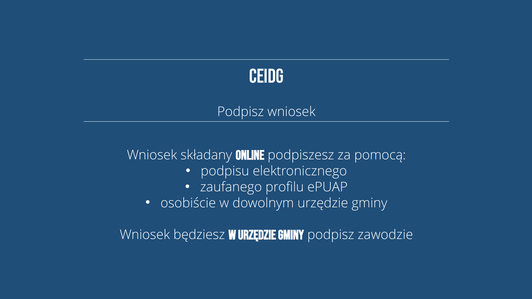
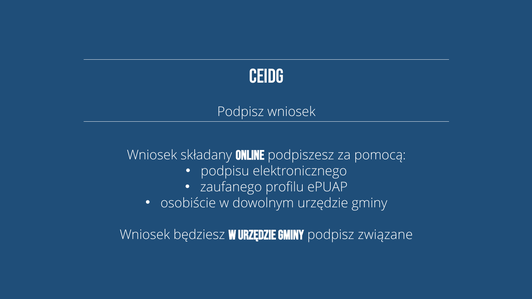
zawodzie: zawodzie -> związane (385, 235)
